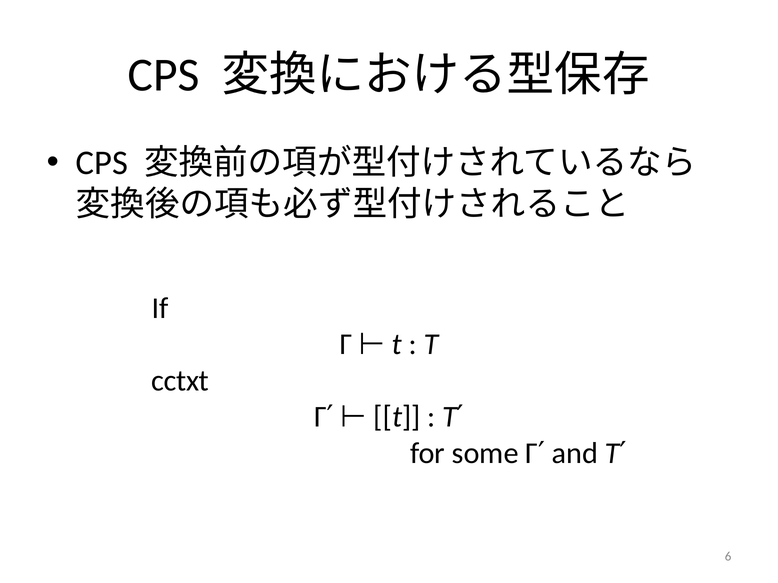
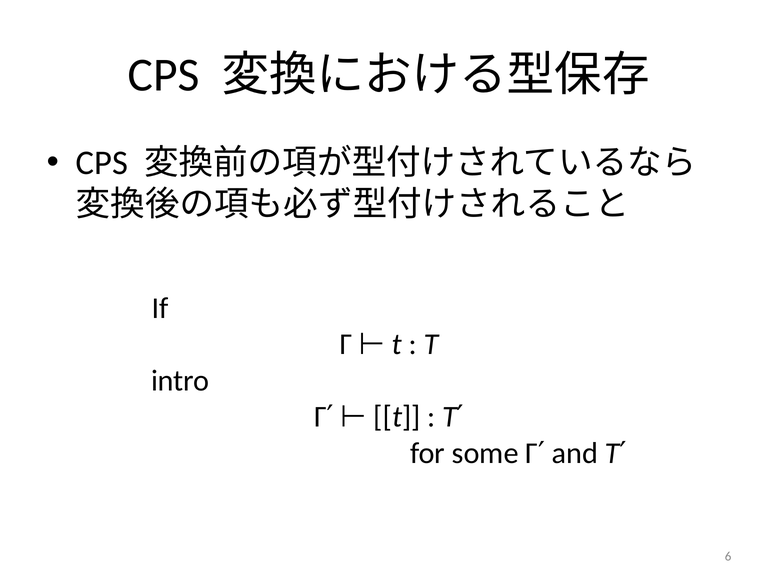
cctxt: cctxt -> intro (180, 381)
